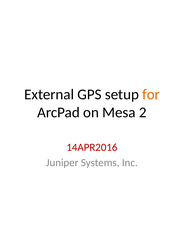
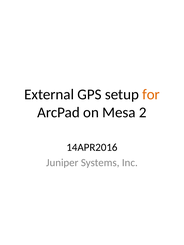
14APR2016 colour: red -> black (92, 148)
